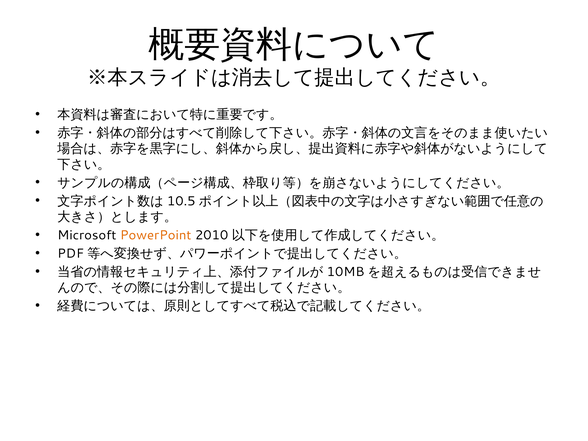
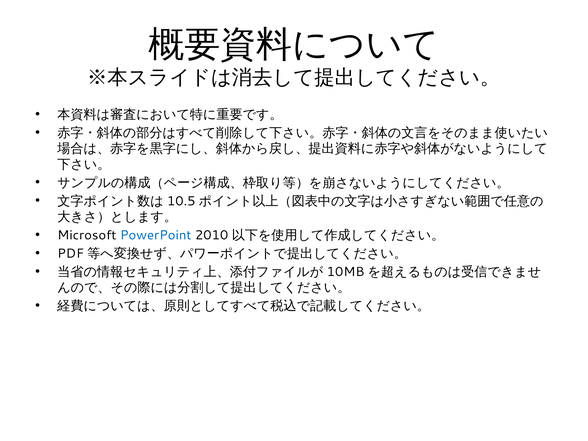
PowerPoint colour: orange -> blue (156, 235)
